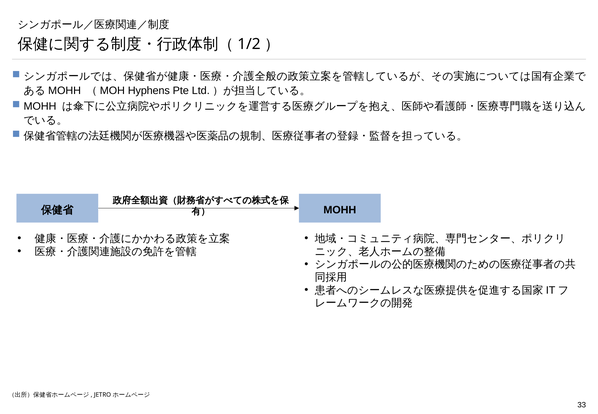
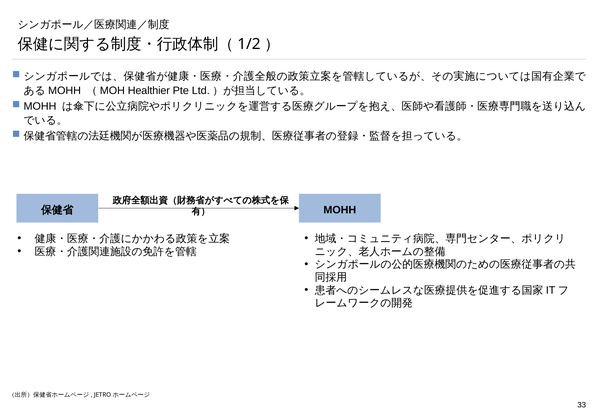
Hyphens: Hyphens -> Healthier (149, 91)
